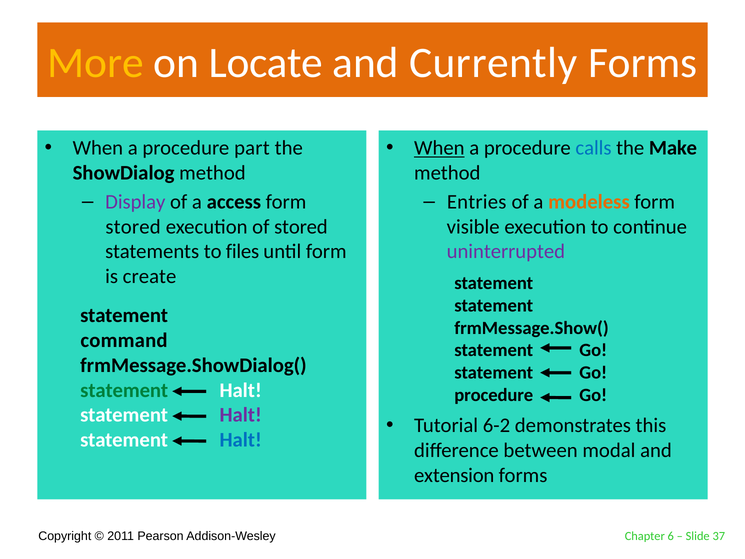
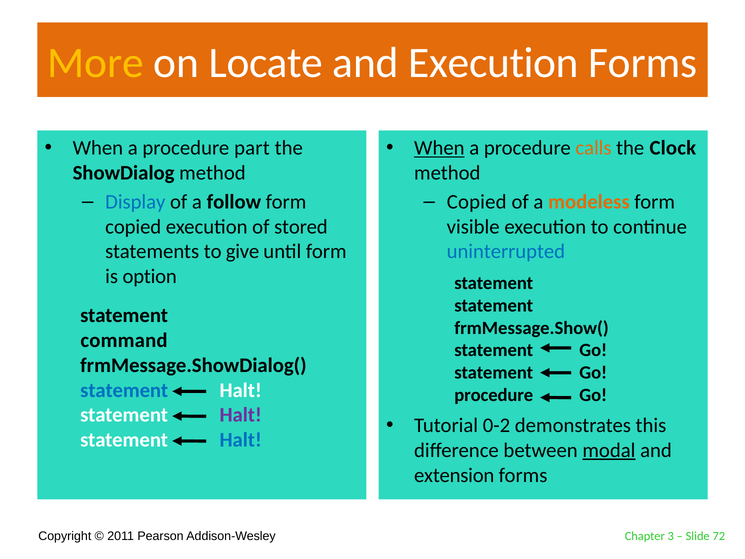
and Currently: Currently -> Execution (494, 63)
calls colour: blue -> orange (593, 148)
Make: Make -> Clock (673, 148)
Display colour: purple -> blue (135, 202)
access: access -> follow (234, 202)
Entries: Entries -> Copied (477, 202)
stored: stored -> copied (133, 227)
files: files -> give (243, 251)
uninterrupted colour: purple -> blue (506, 251)
create: create -> option (150, 276)
statement colour: green -> blue (124, 390)
6-2: 6-2 -> 0-2 (496, 425)
modal underline: none -> present (609, 450)
6: 6 -> 3 (671, 536)
37: 37 -> 72 (719, 536)
